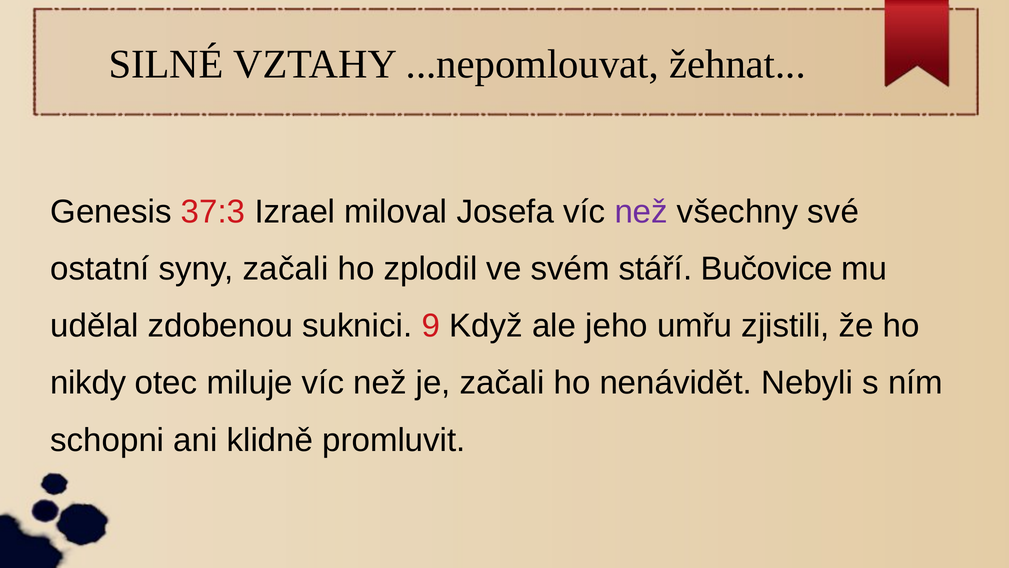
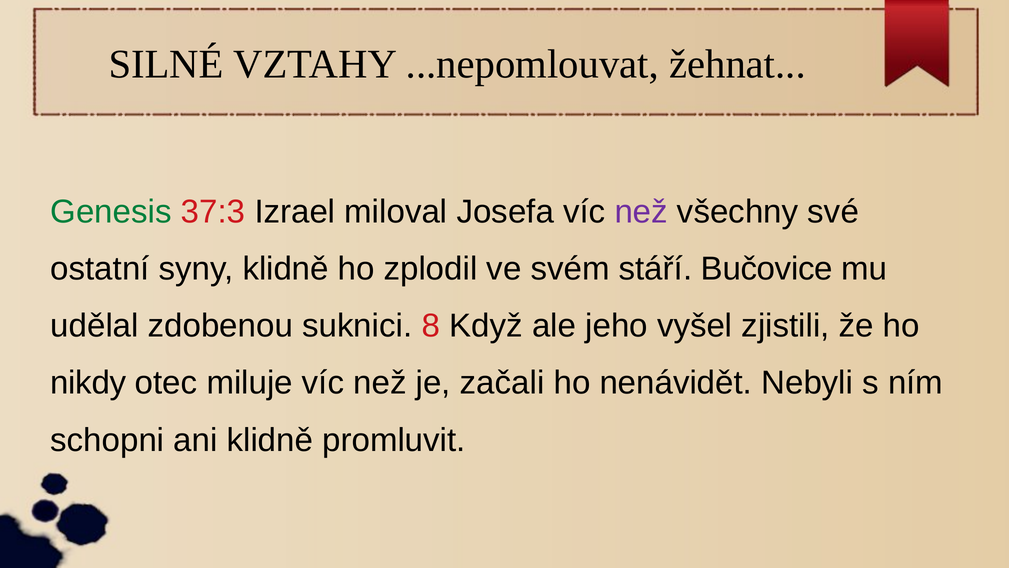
Genesis colour: black -> green (111, 212)
syny začali: začali -> klidně (286, 269)
9: 9 -> 8 (431, 326)
umřu: umřu -> vyšel (695, 326)
